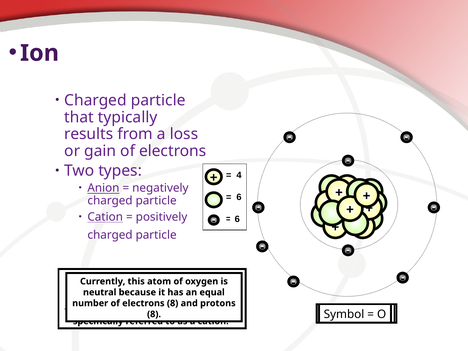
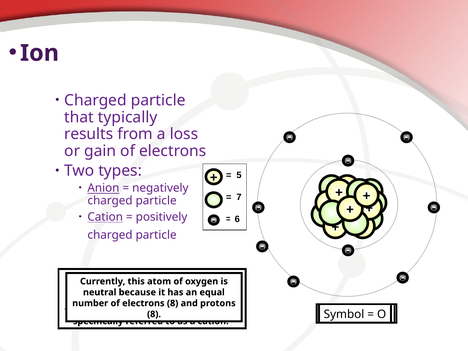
4: 4 -> 5 (239, 175)
6: 6 -> 7 (239, 197)
